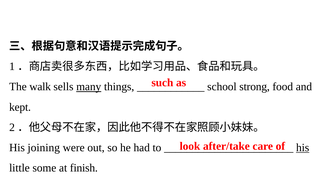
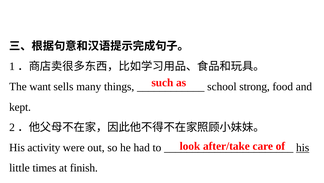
walk: walk -> want (40, 86)
many underline: present -> none (89, 86)
joining: joining -> activity (44, 147)
some: some -> times (44, 167)
